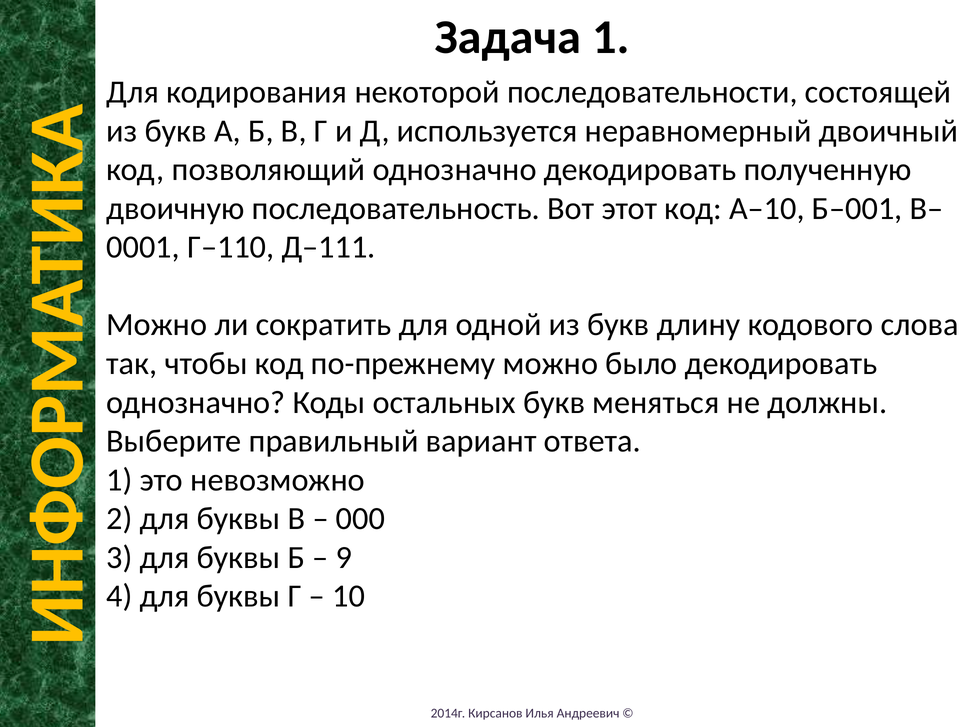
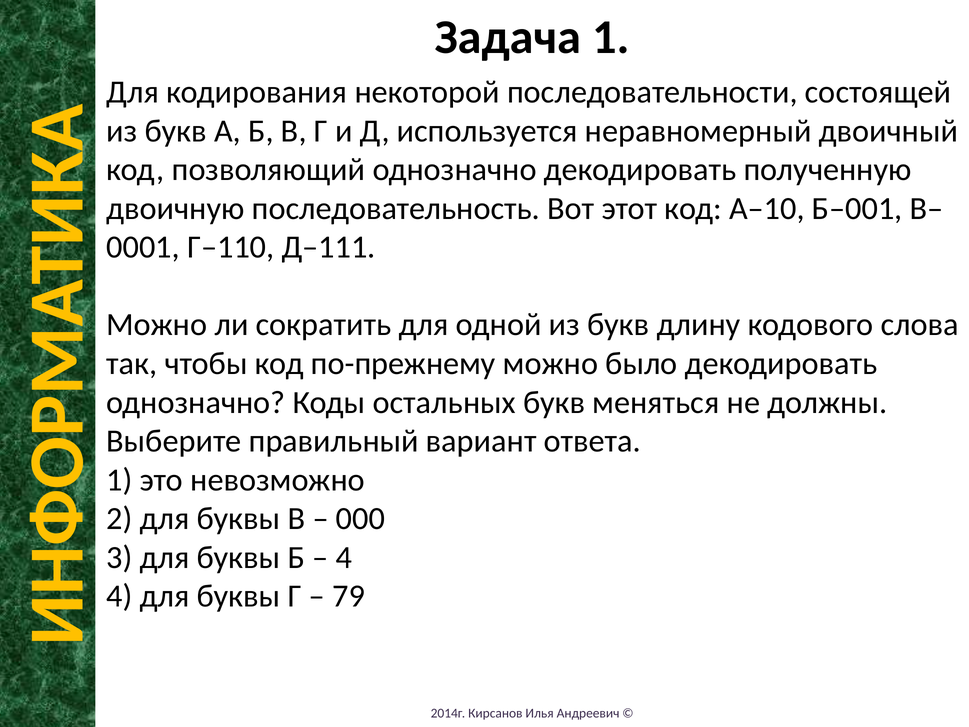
9: 9 -> 4 (344, 557)
10: 10 -> 79 (349, 596)
